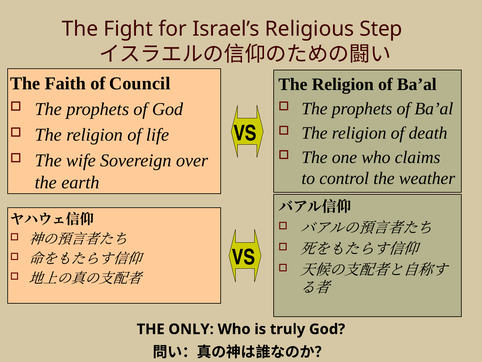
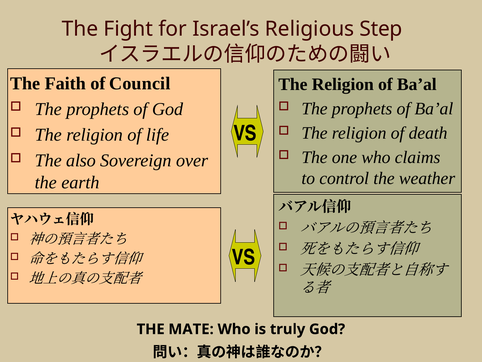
wife: wife -> also (81, 160)
ONLY: ONLY -> MATE (191, 329)
